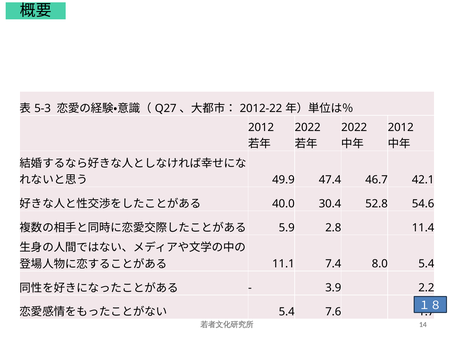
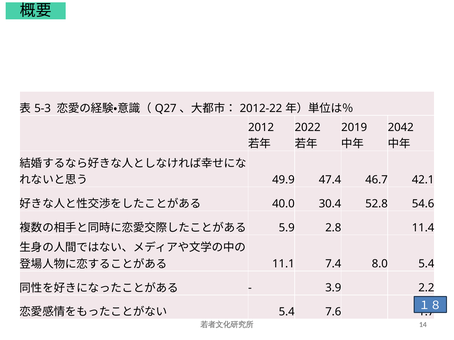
2022: 2022 -> 2019 (354, 128)
2012: 2012 -> 2042 (401, 128)
